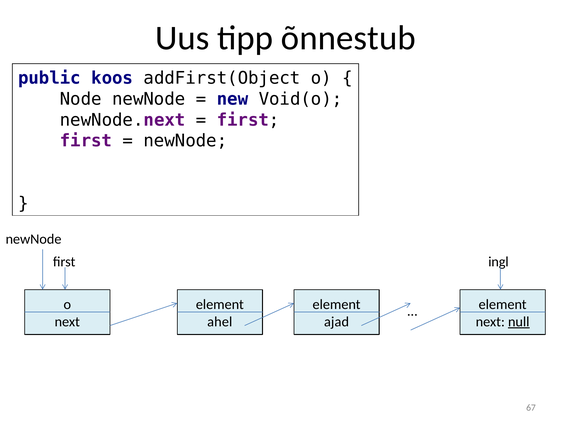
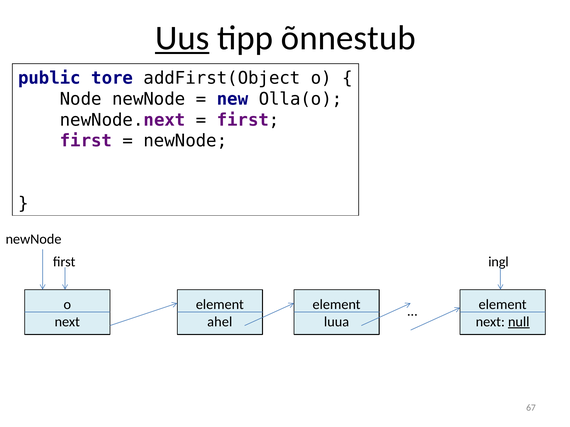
Uus underline: none -> present (182, 38)
koos: koos -> tore (112, 78)
Void(o: Void(o -> Olla(o (301, 99)
ajad: ajad -> luua (337, 322)
